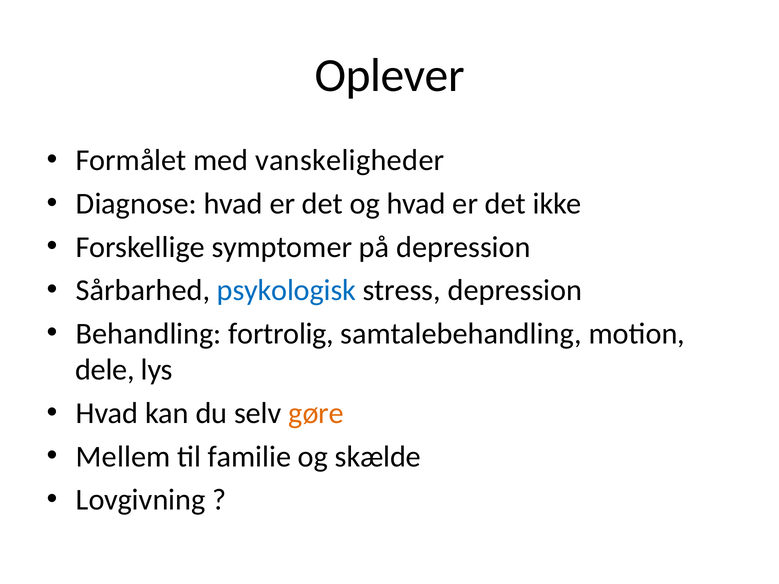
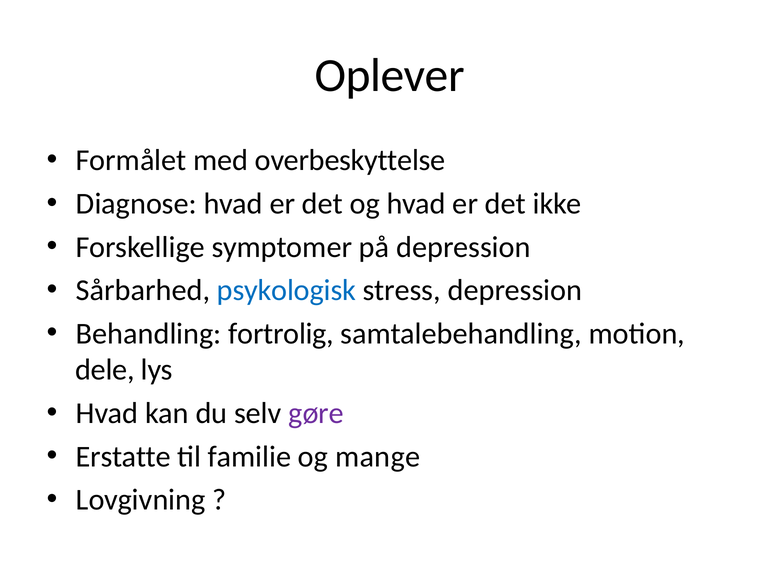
vanskeligheder: vanskeligheder -> overbeskyttelse (350, 161)
gøre colour: orange -> purple (316, 413)
Mellem: Mellem -> Erstatte (123, 457)
skælde: skælde -> mange (378, 457)
